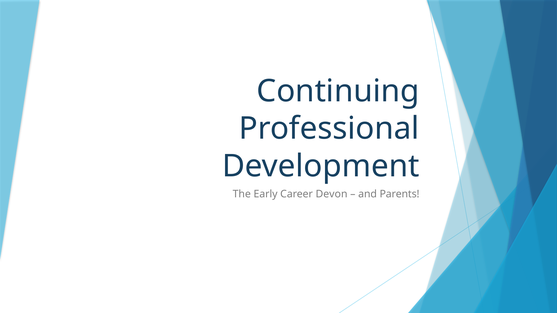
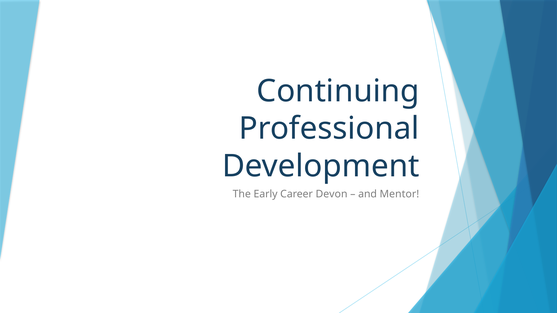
Parents: Parents -> Mentor (399, 194)
